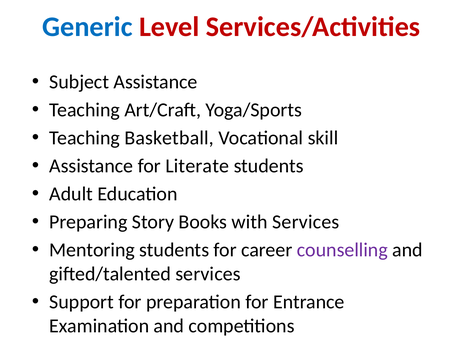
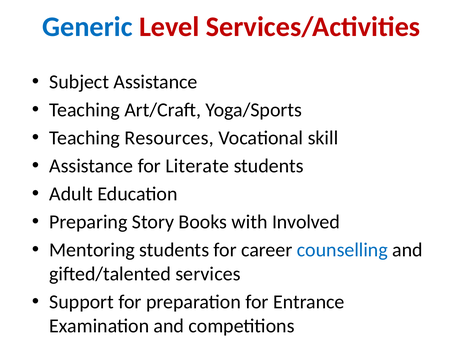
Basketball: Basketball -> Resources (169, 138)
with Services: Services -> Involved (306, 222)
counselling colour: purple -> blue (342, 250)
